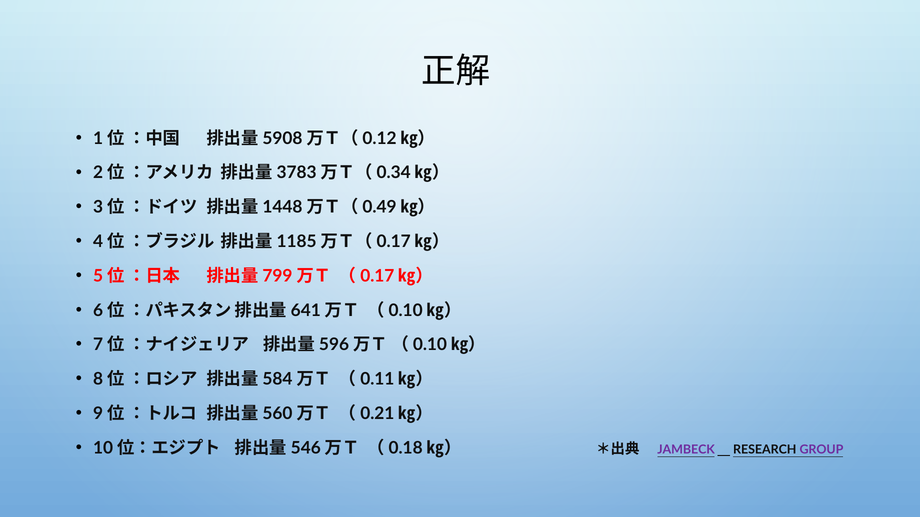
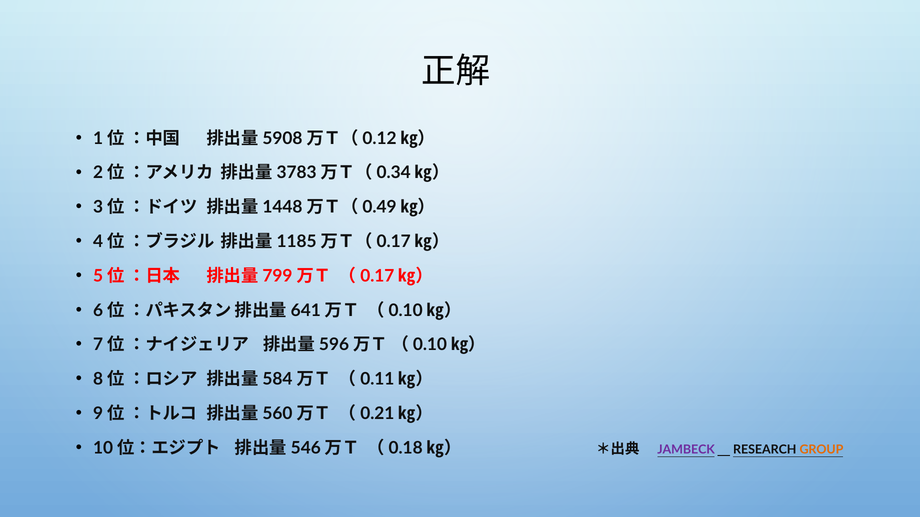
GROUP colour: purple -> orange (821, 450)
